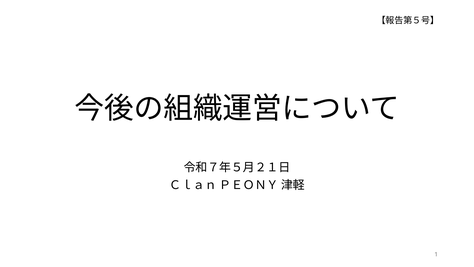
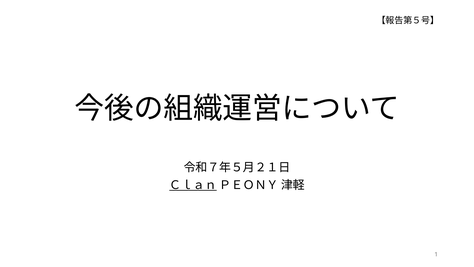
Ｃｌａｎ underline: none -> present (193, 185)
